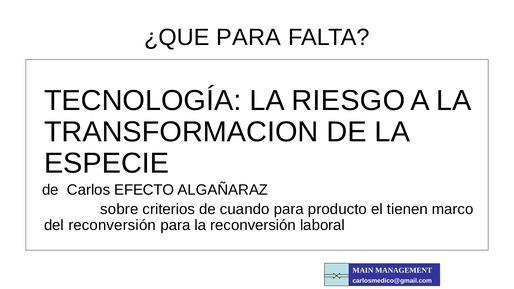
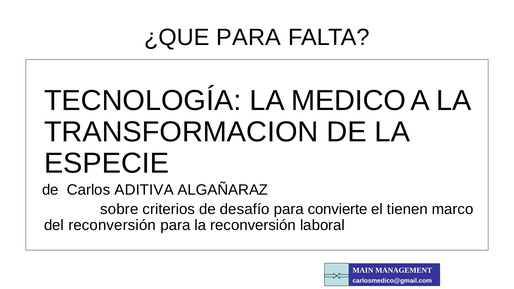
RIESGO: RIESGO -> MEDICO (349, 101)
EFECTO: EFECTO -> ADITIVA (144, 190)
cuando: cuando -> desafío (245, 209)
producto: producto -> convierte (338, 209)
